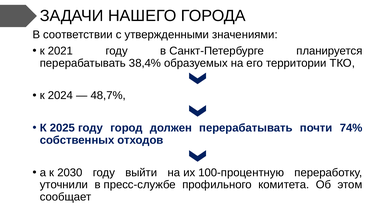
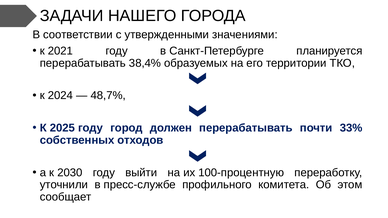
74%: 74% -> 33% (351, 128)
